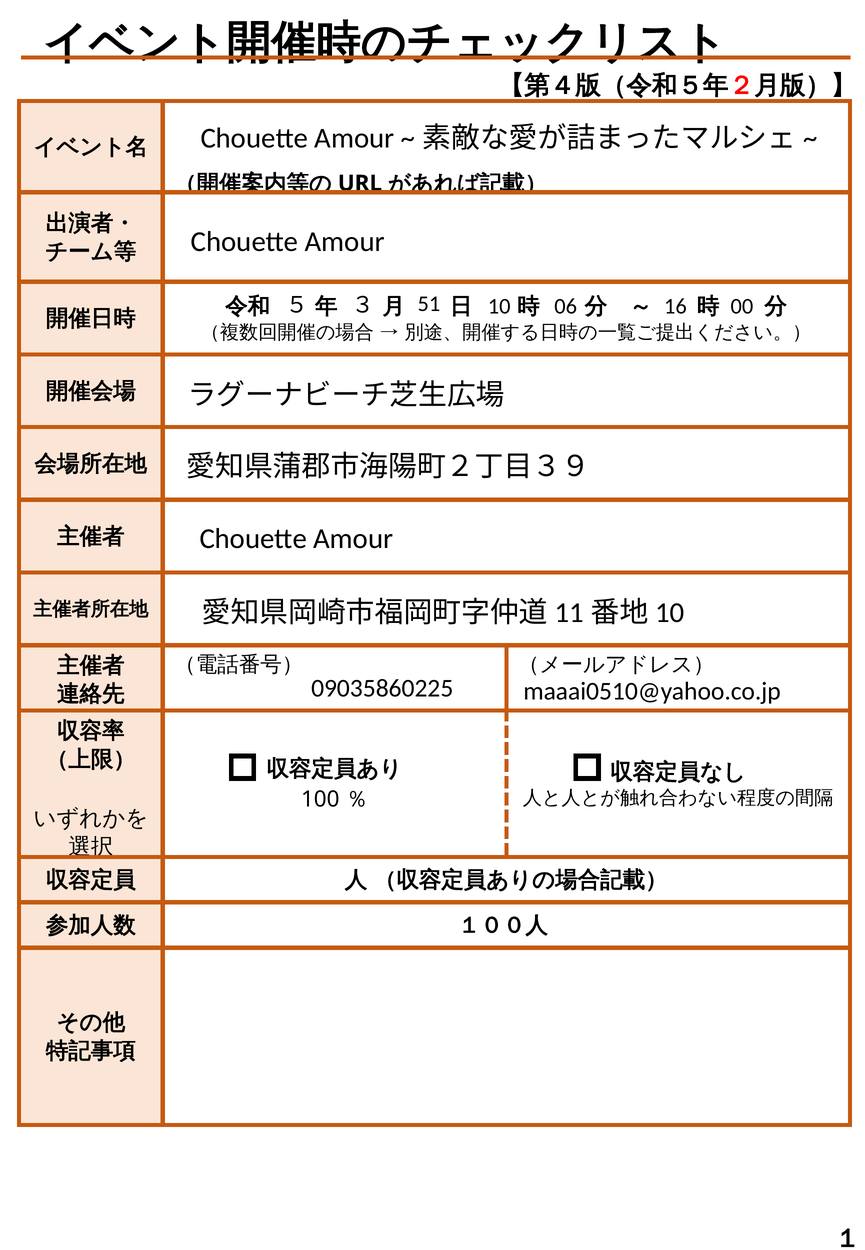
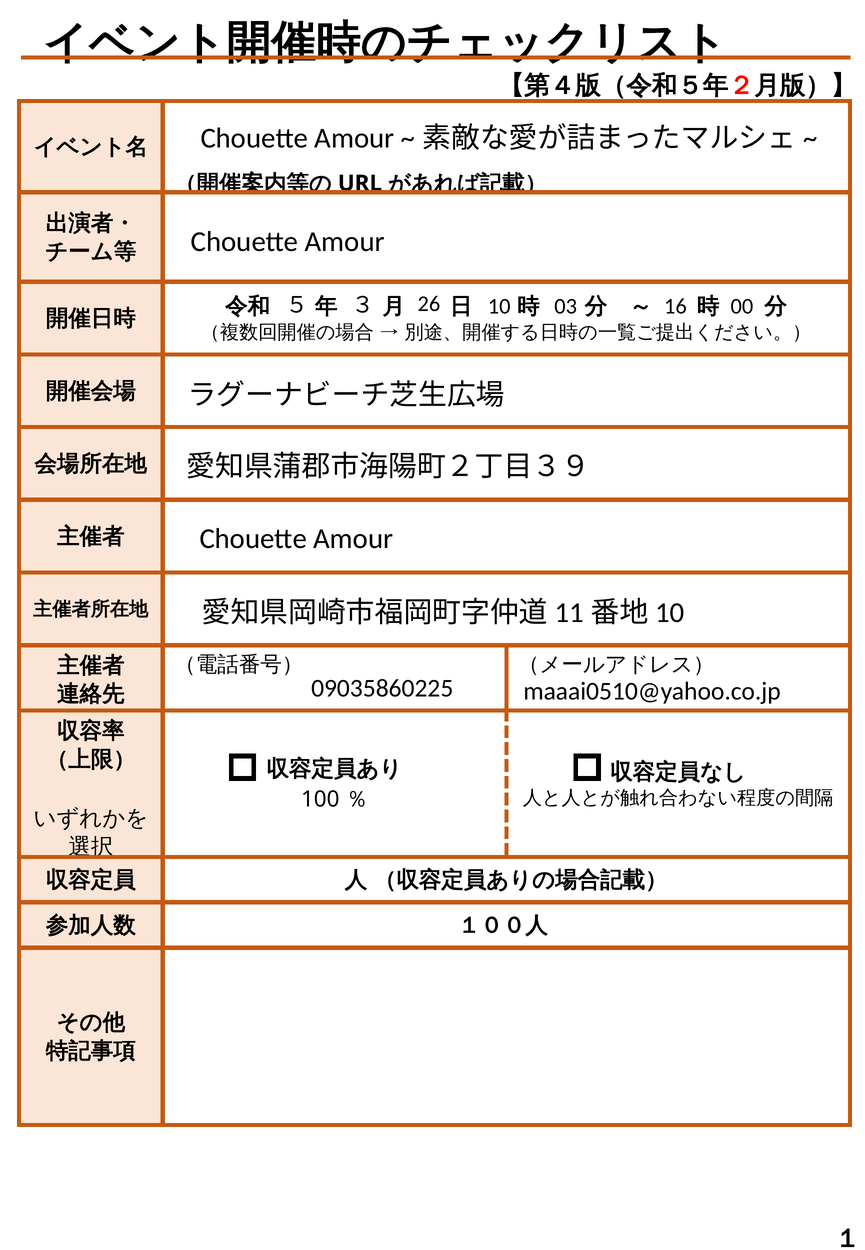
51: 51 -> 26 (429, 304)
06: 06 -> 03 (566, 306)
